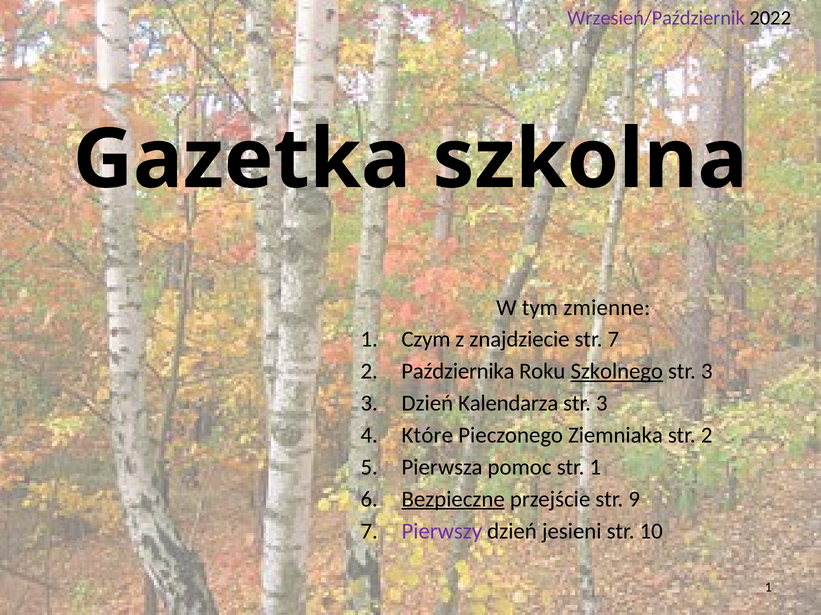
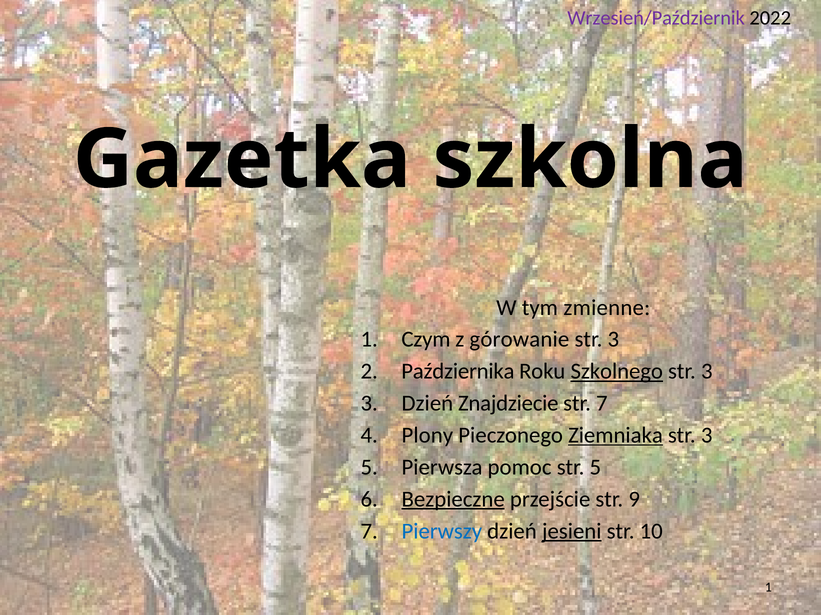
znajdziecie: znajdziecie -> górowanie (519, 340)
7: 7 -> 3 (613, 340)
Kalendarza: Kalendarza -> Znajdziecie (508, 404)
3: 3 -> 7 (602, 404)
Które: Które -> Plony (427, 436)
Ziemniaka underline: none -> present (615, 436)
2: 2 -> 3 (707, 436)
str 1: 1 -> 5 (595, 468)
Pierwszy colour: purple -> blue (442, 532)
jesieni underline: none -> present (572, 532)
